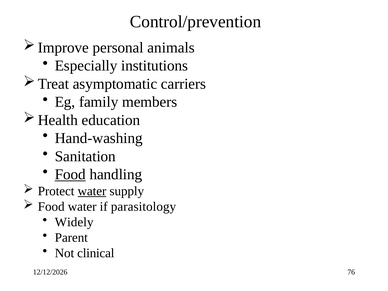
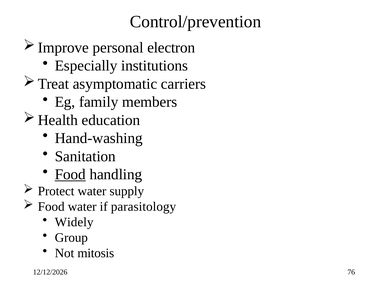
animals: animals -> electron (171, 48)
water underline: present -> none (92, 191)
Parent: Parent -> Group (71, 238)
clinical: clinical -> mitosis (96, 253)
